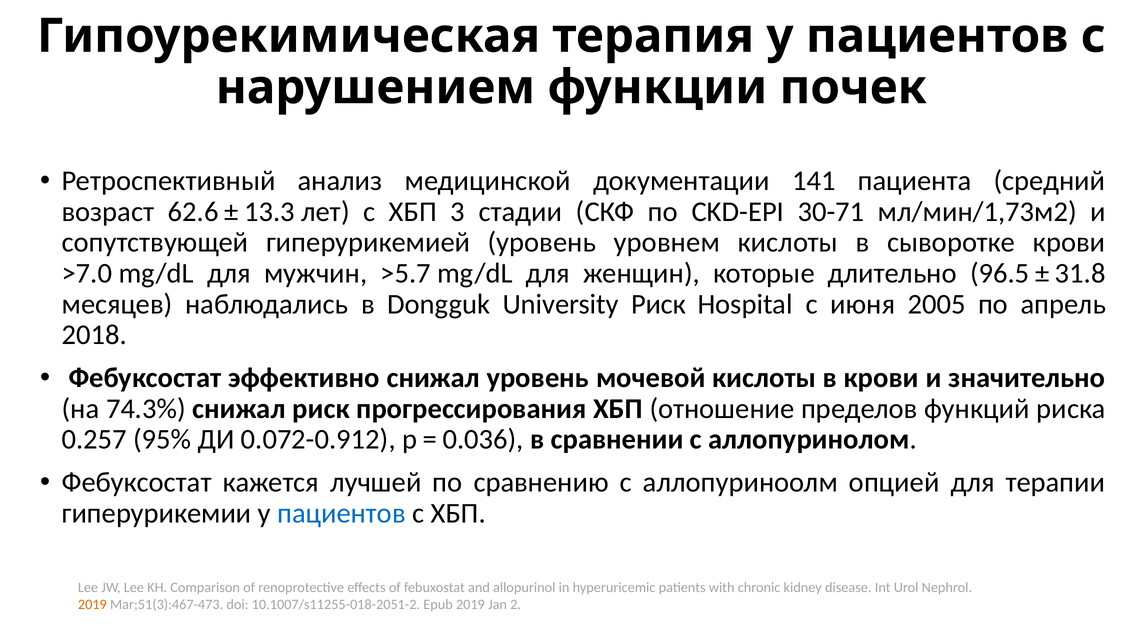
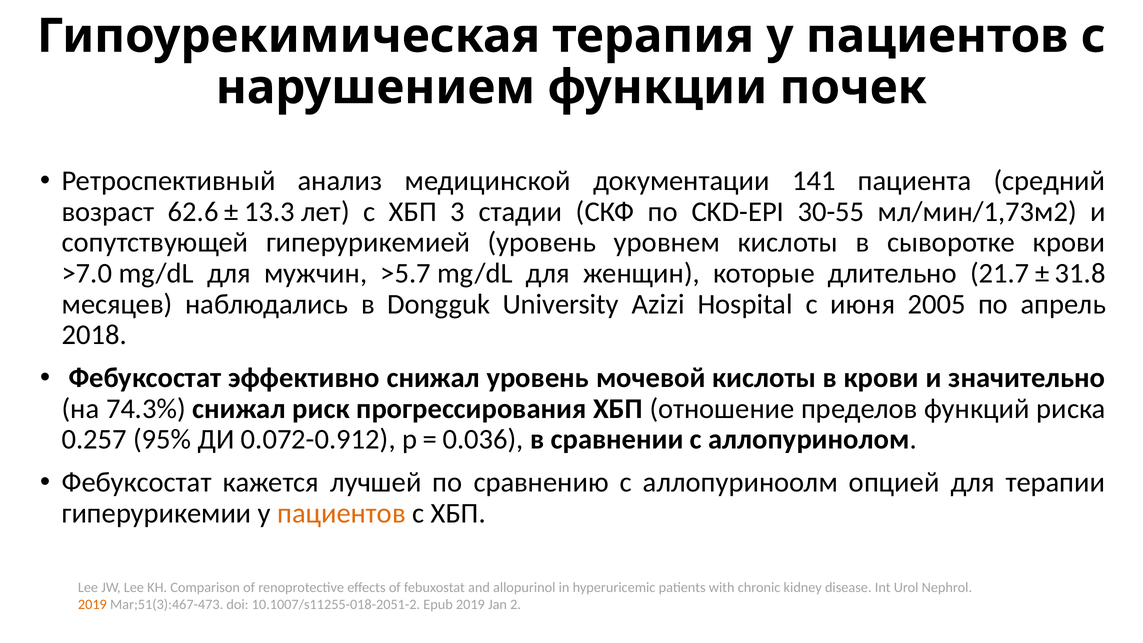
30-71: 30-71 -> 30-55 (831, 212)
96.5: 96.5 -> 21.7 (1000, 273)
University Риск: Риск -> Azizi (658, 304)
пациентов colour: blue -> orange (341, 513)
